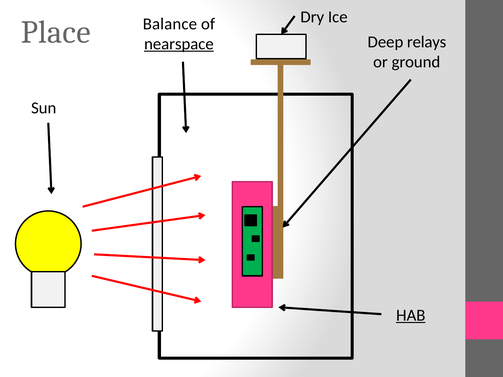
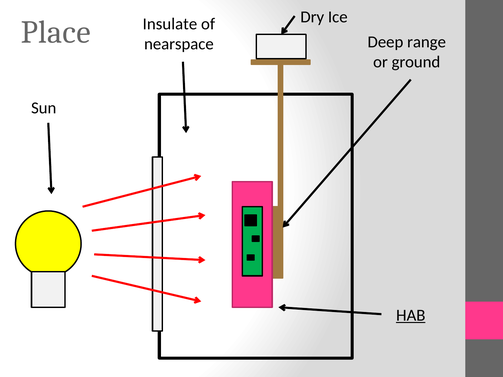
Balance: Balance -> Insulate (170, 24)
nearspace underline: present -> none (179, 44)
relays: relays -> range (427, 42)
